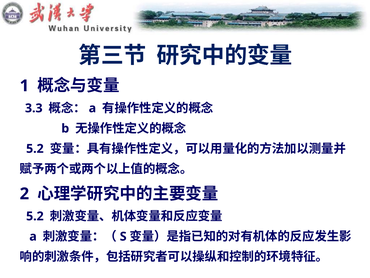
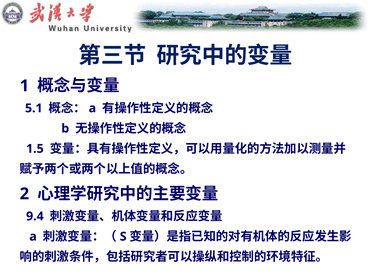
3.3: 3.3 -> 5.1 (34, 108)
5.2: 5.2 -> 1.5 (35, 148)
5.2: 5.2 -> 9.4 (35, 216)
